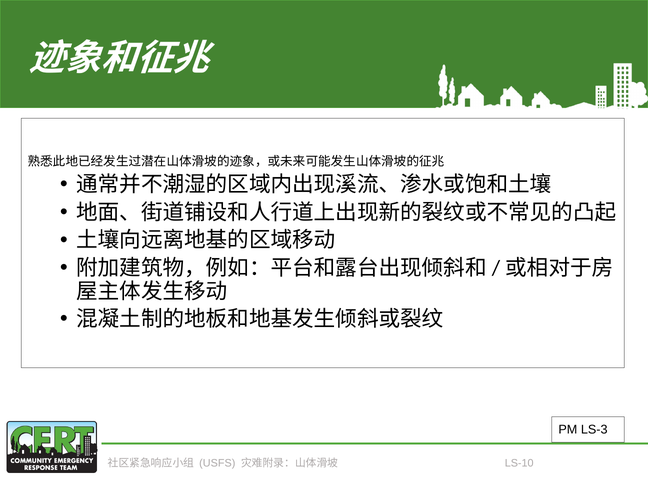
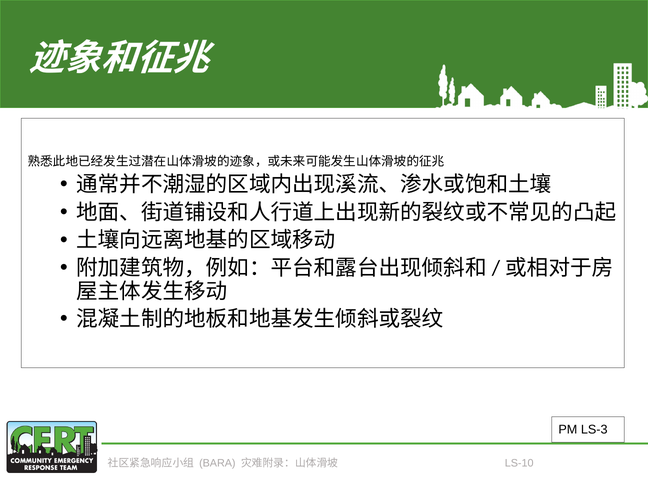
USFS: USFS -> BARA (217, 463)
